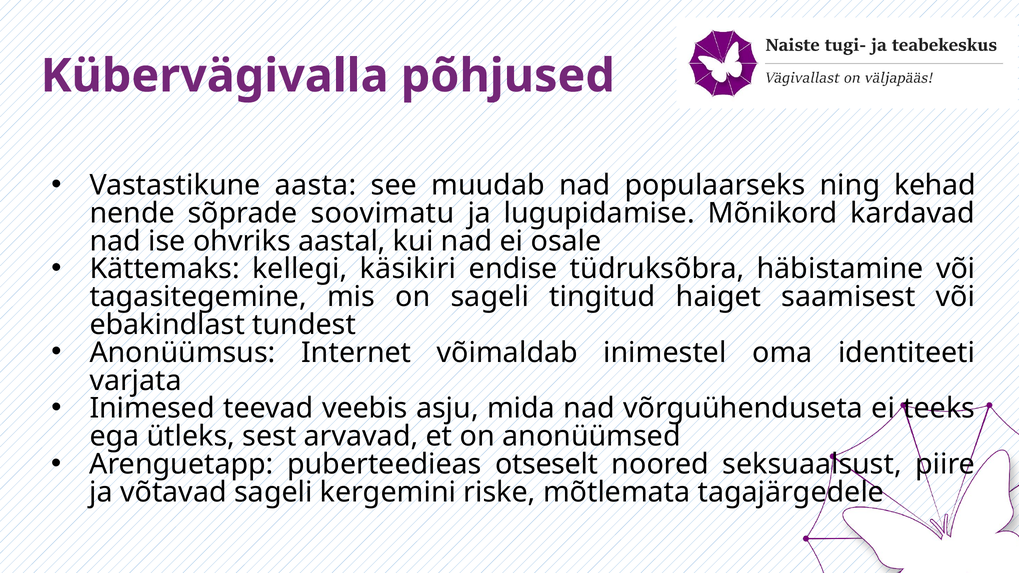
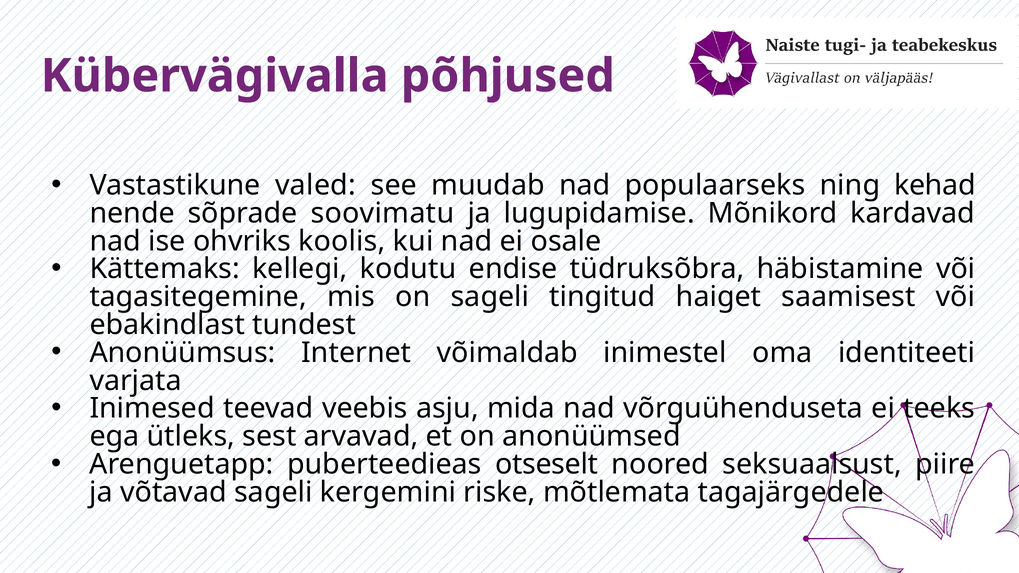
aasta: aasta -> valed (316, 185)
aastal: aastal -> koolis (342, 241)
käsikiri: käsikiri -> kodutu (408, 269)
